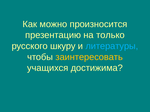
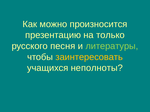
шкуру: шкуру -> песня (63, 46)
литературы colour: light blue -> light green (112, 46)
достижима: достижима -> неполноты (97, 68)
